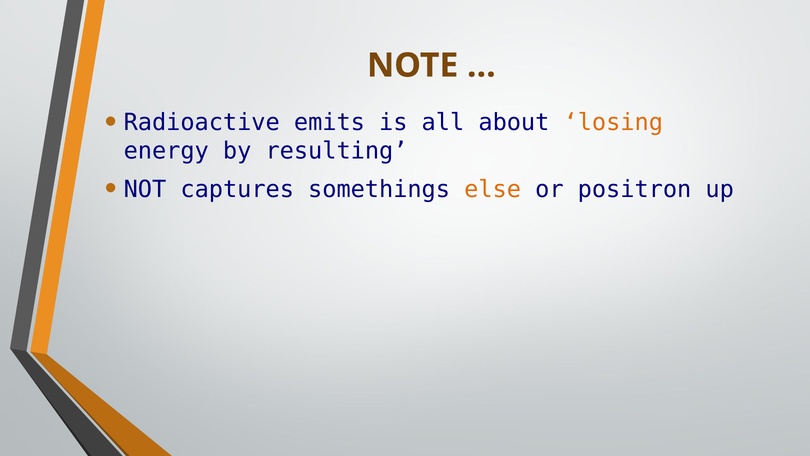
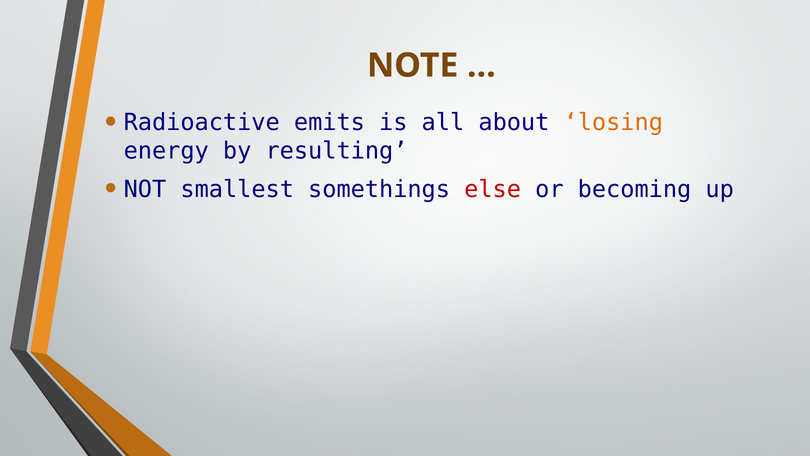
captures: captures -> smallest (237, 189)
else colour: orange -> red (493, 189)
positron: positron -> becoming (635, 189)
